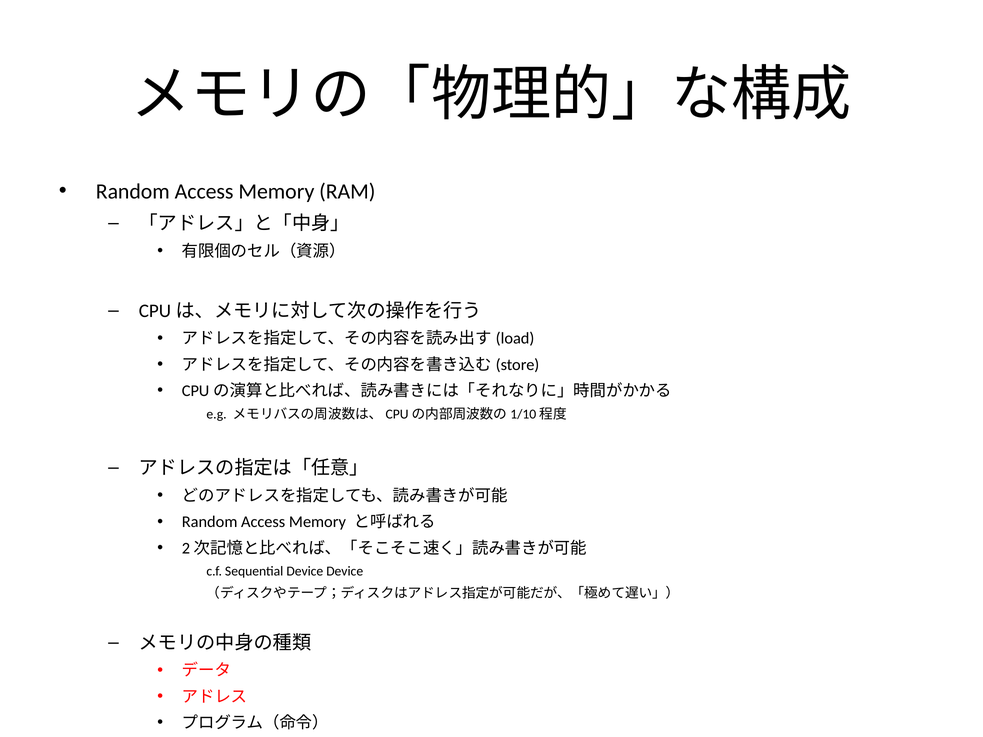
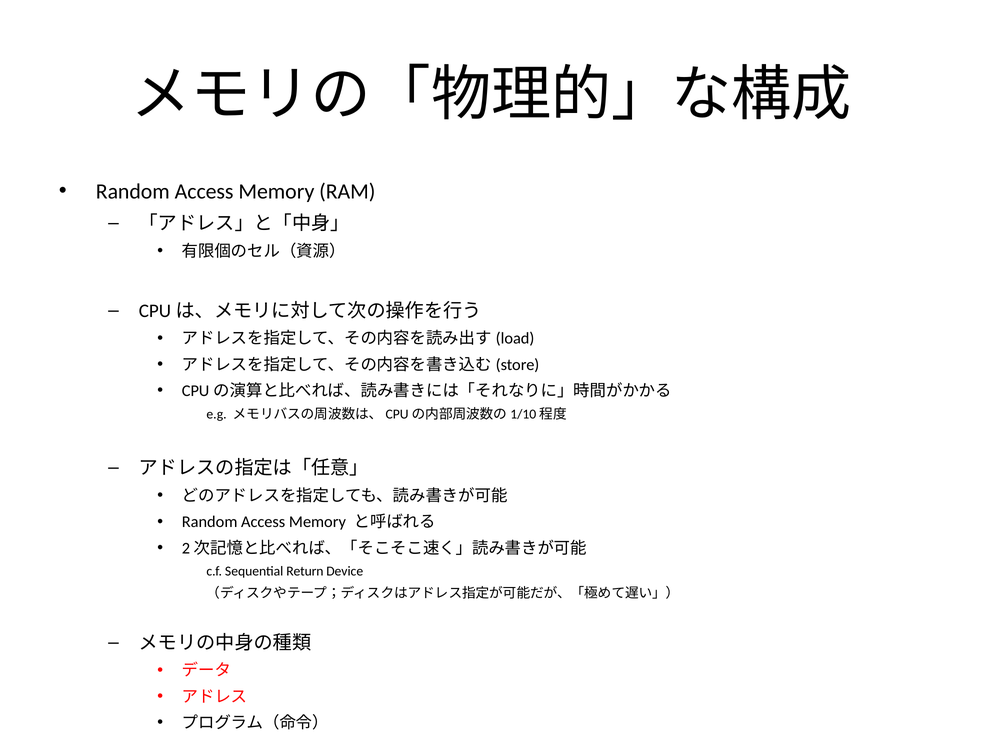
Sequential Device: Device -> Return (305, 572)
